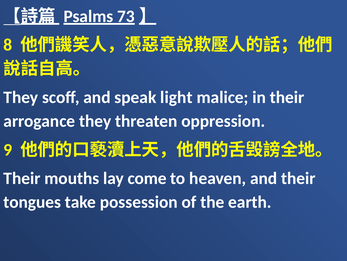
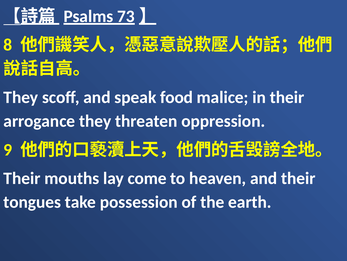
light: light -> food (177, 97)
